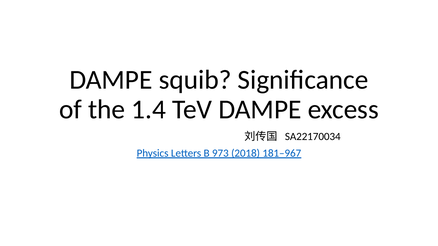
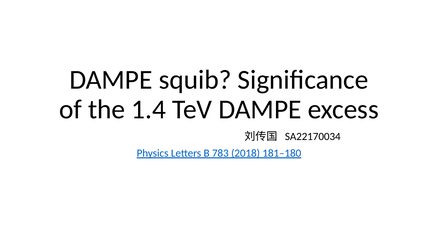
973: 973 -> 783 (220, 153)
181–967: 181–967 -> 181–180 (282, 153)
